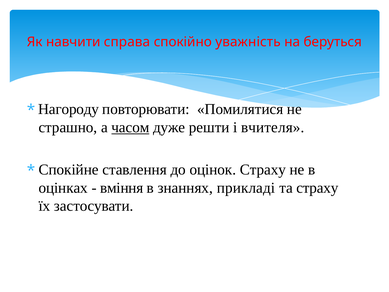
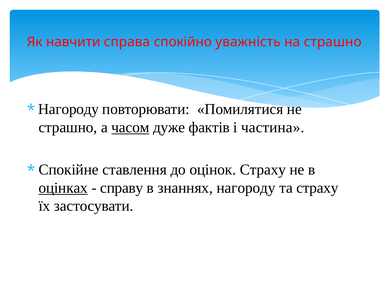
на беруться: беруться -> страшно (333, 42)
решти: решти -> фактів (209, 127)
вчителя: вчителя -> частина (273, 127)
оцінках underline: none -> present (63, 188)
вміння: вміння -> справу (122, 188)
знаннях прикладі: прикладі -> нагороду (246, 188)
